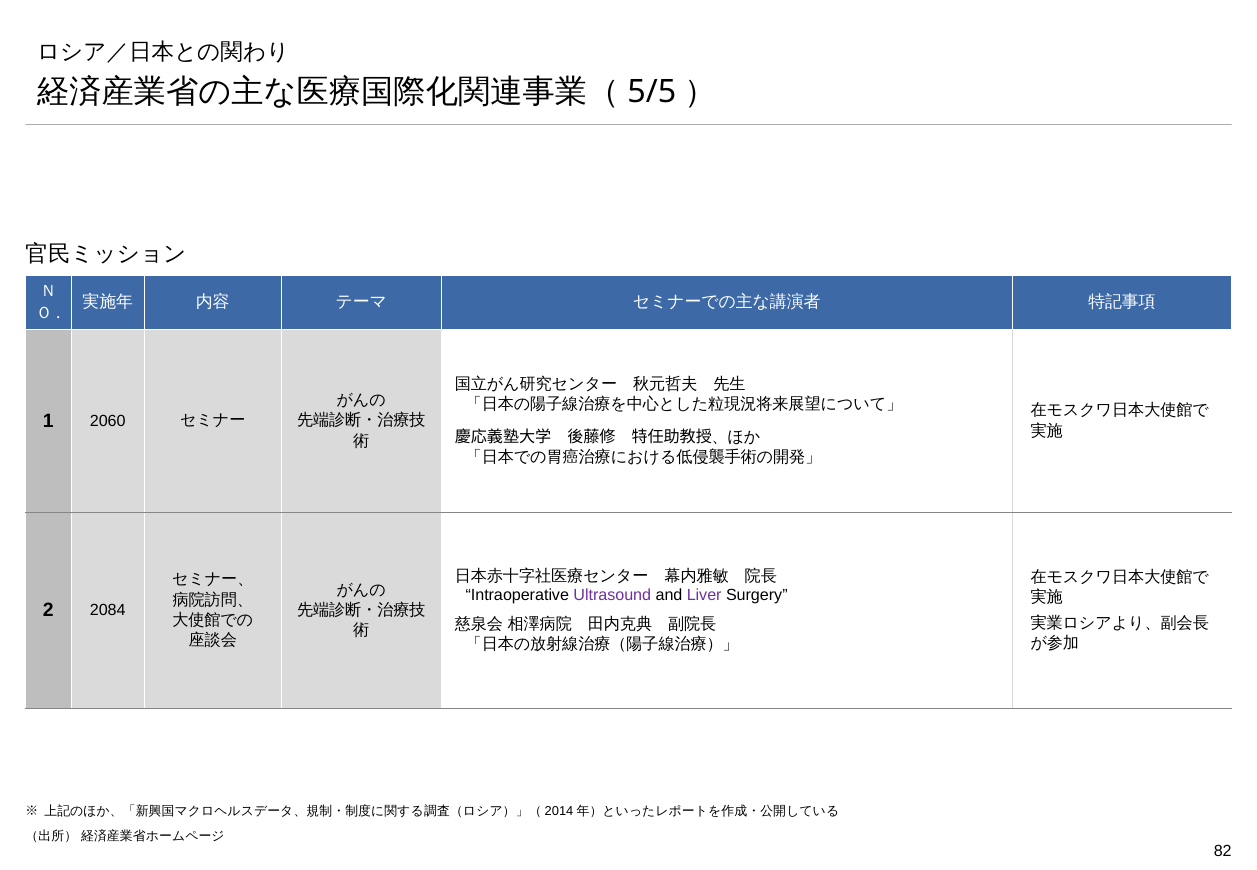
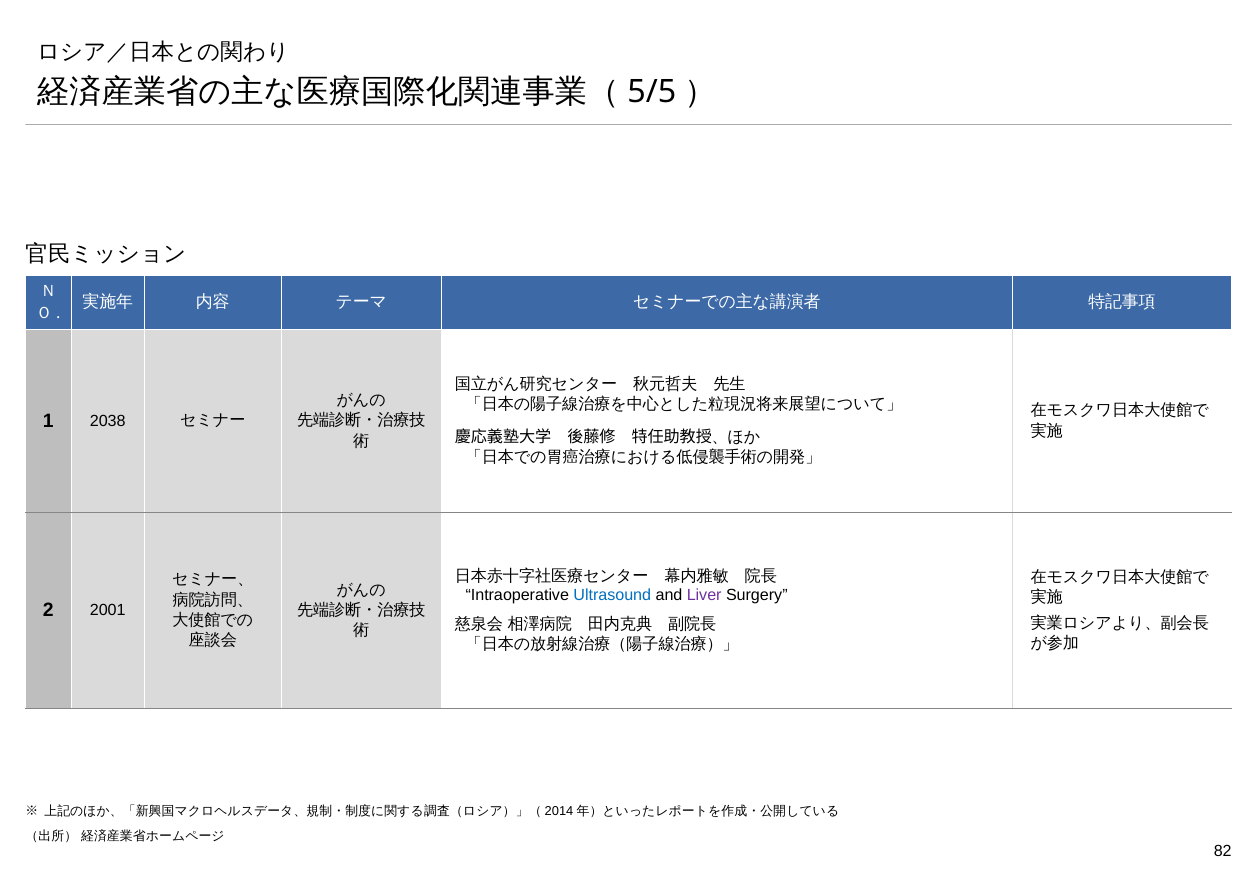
2060: 2060 -> 2038 (108, 421)
Ultrasound colour: purple -> blue (612, 595)
2084: 2084 -> 2001 (108, 611)
